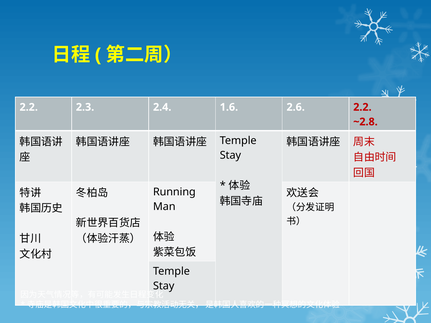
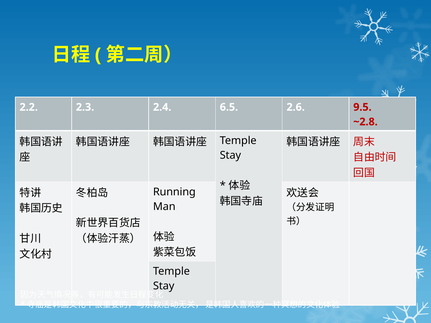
1.6: 1.6 -> 6.5 (229, 107)
2.6 2.2: 2.2 -> 9.5 (362, 107)
